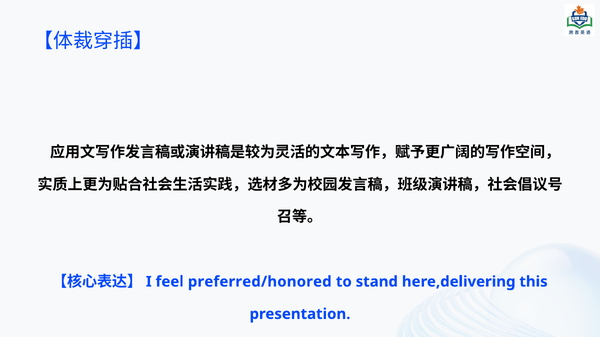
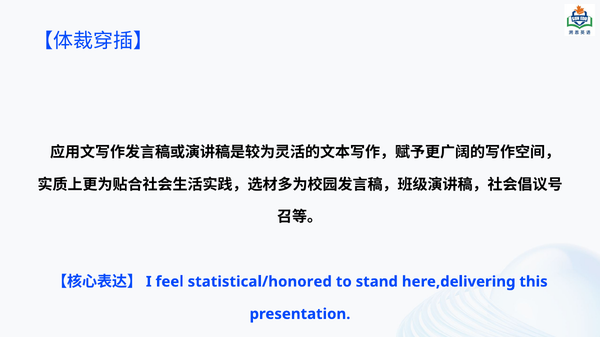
preferred/honored: preferred/honored -> statistical/honored (260, 282)
